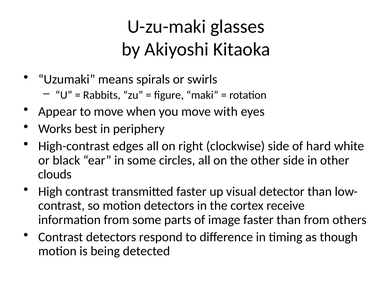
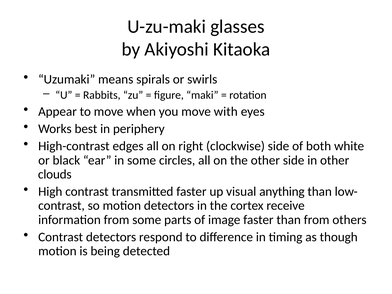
hard: hard -> both (319, 146)
detector: detector -> anything (282, 192)
